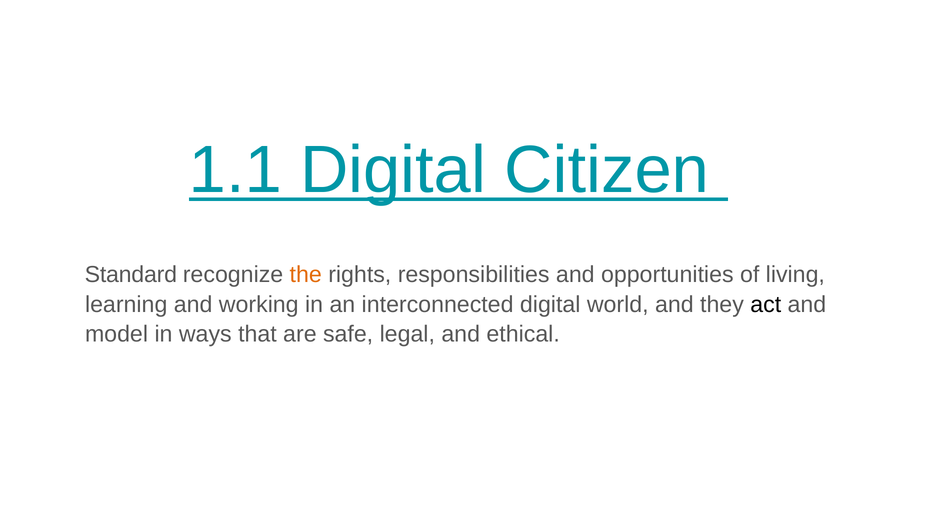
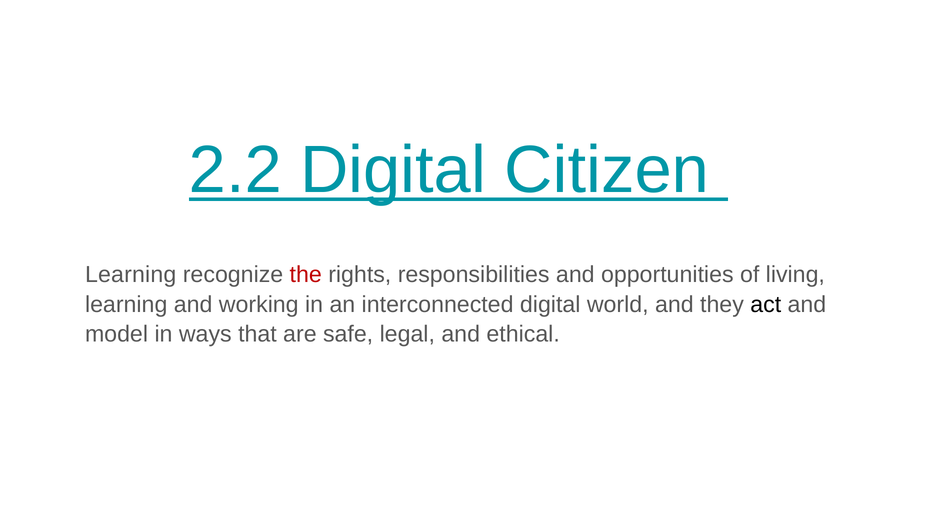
1.1: 1.1 -> 2.2 (235, 170)
Standard: Standard -> Learning (131, 275)
the colour: orange -> red (306, 275)
